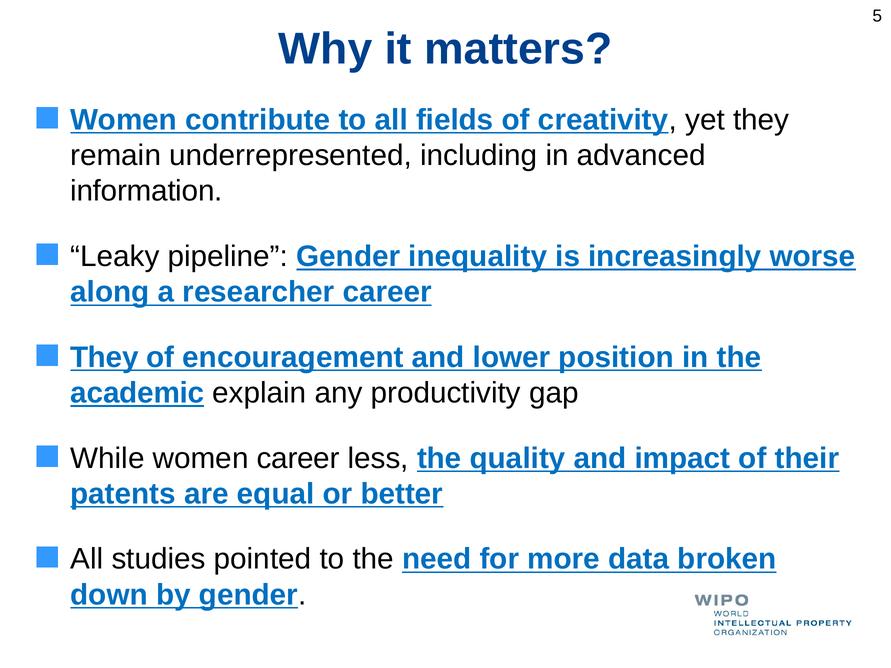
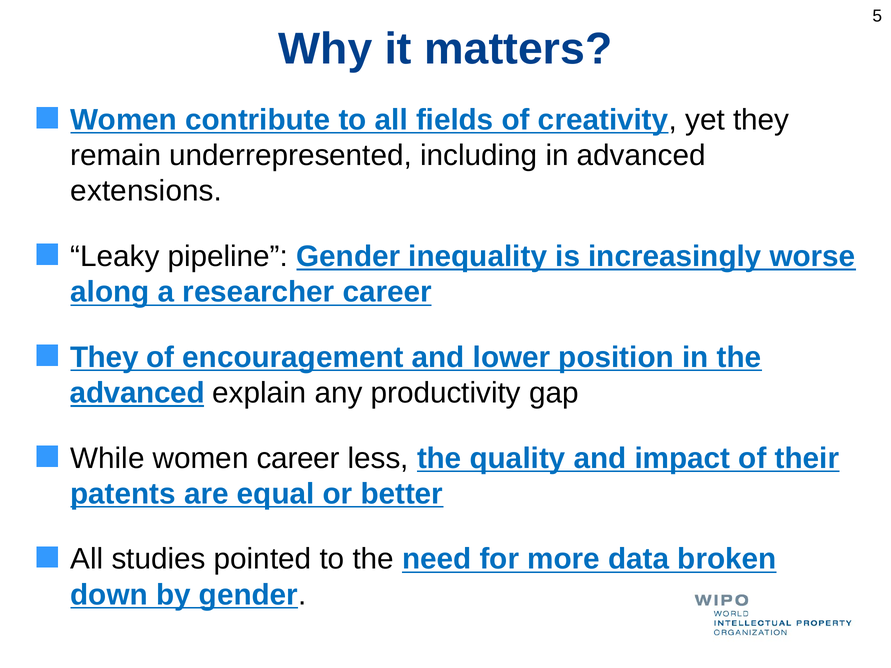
information: information -> extensions (146, 191)
academic: academic -> advanced (137, 393)
